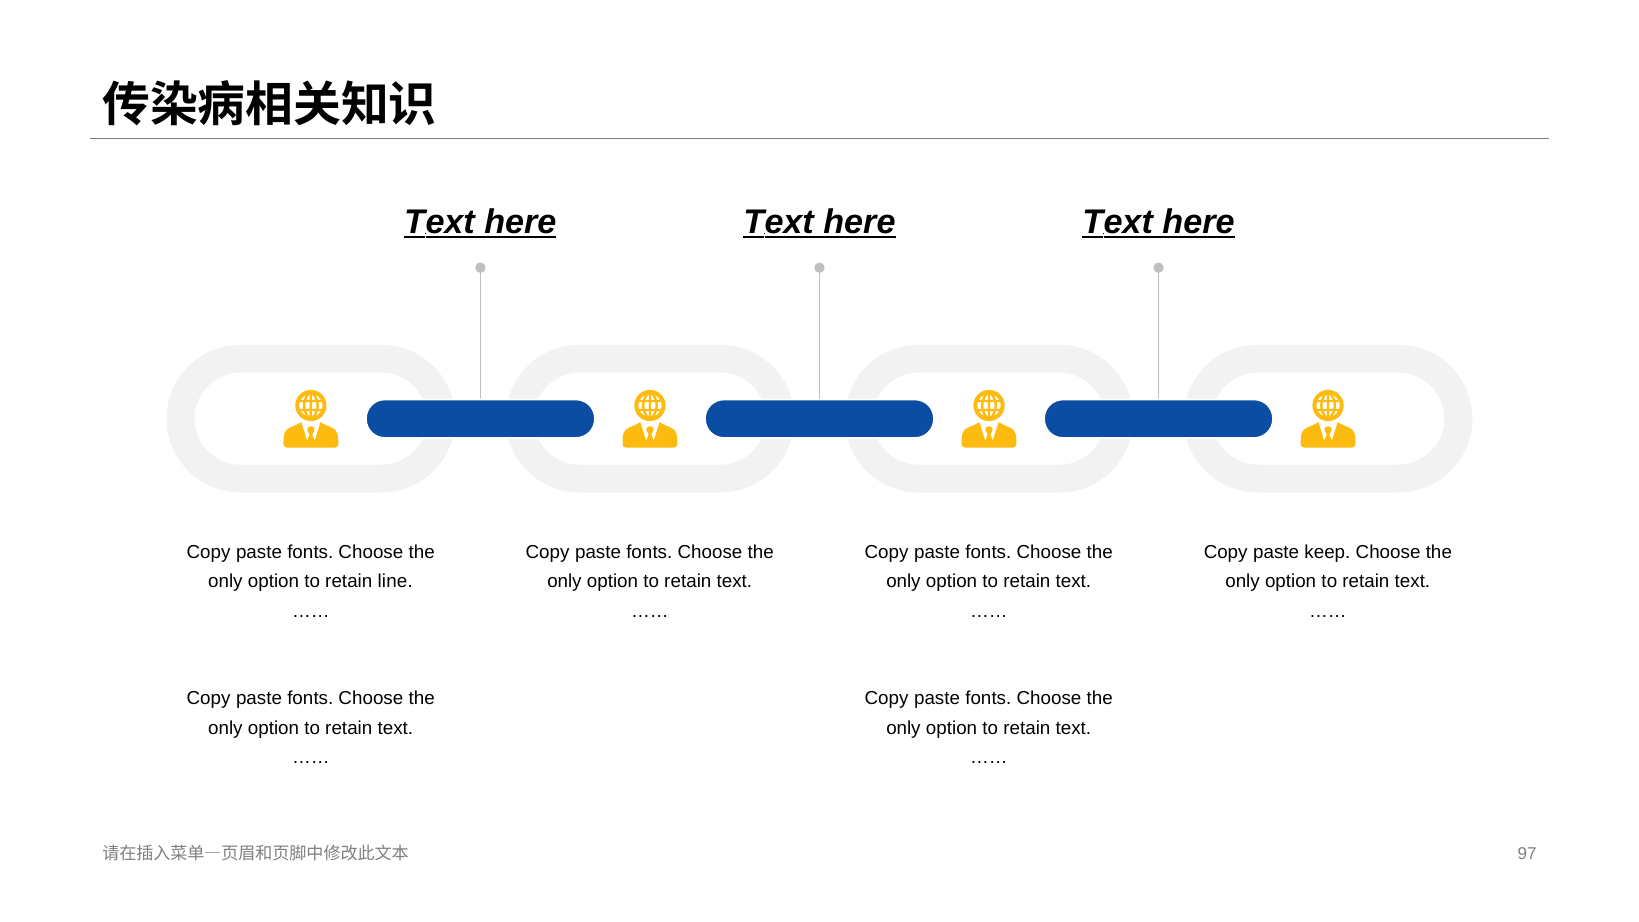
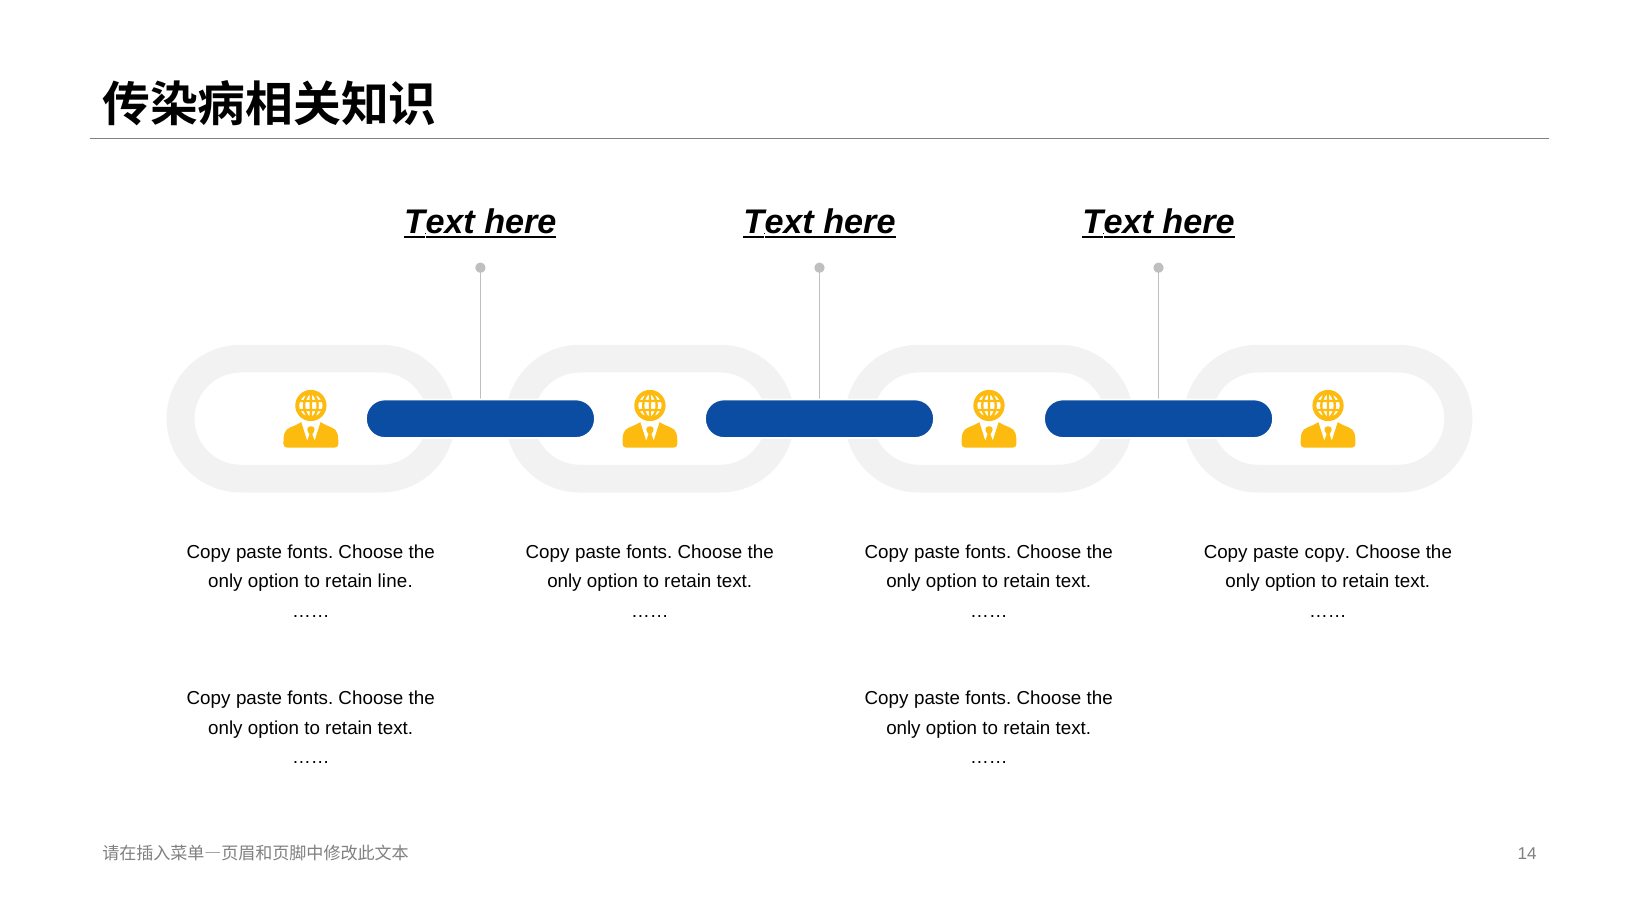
paste keep: keep -> copy (1327, 552)
97: 97 -> 14 (1527, 854)
